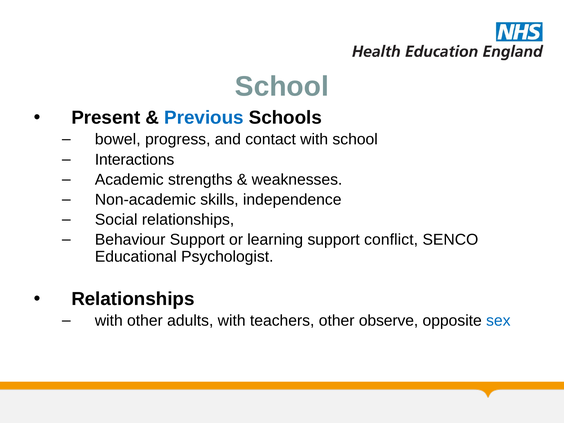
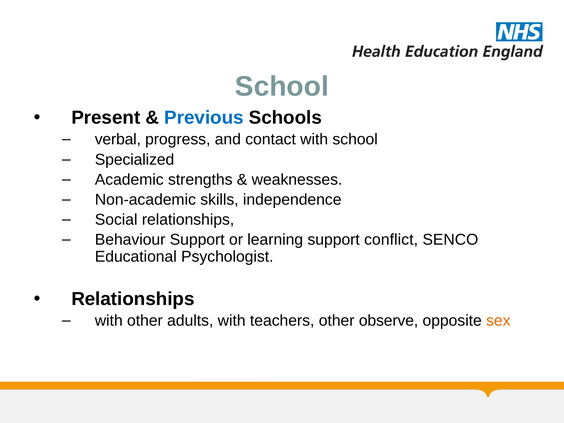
bowel: bowel -> verbal (118, 139)
Interactions: Interactions -> Specialized (135, 160)
sex colour: blue -> orange (498, 321)
